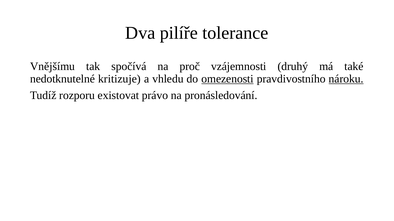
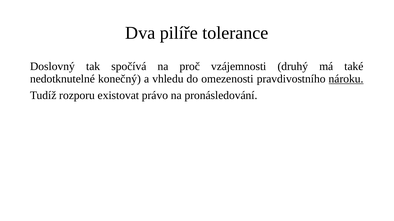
Vnějšímu: Vnějšímu -> Doslovný (53, 67)
kritizuje: kritizuje -> konečný (119, 79)
omezenosti underline: present -> none (227, 79)
